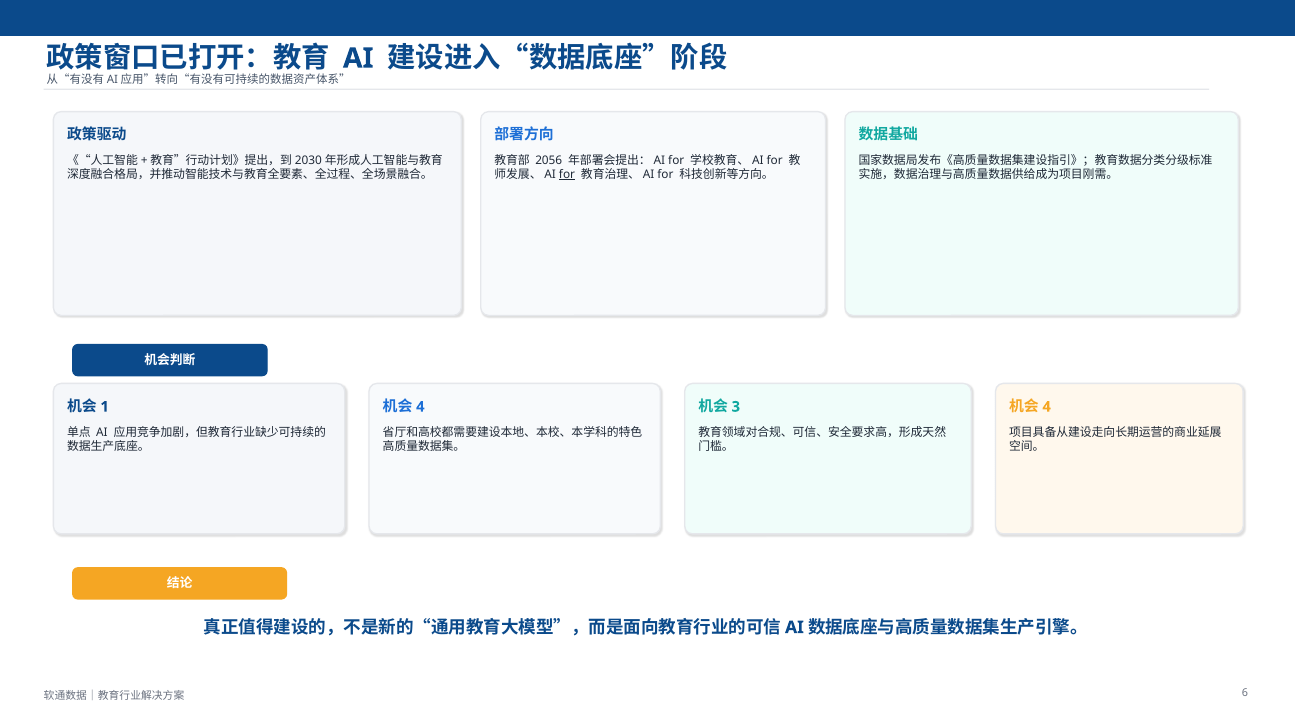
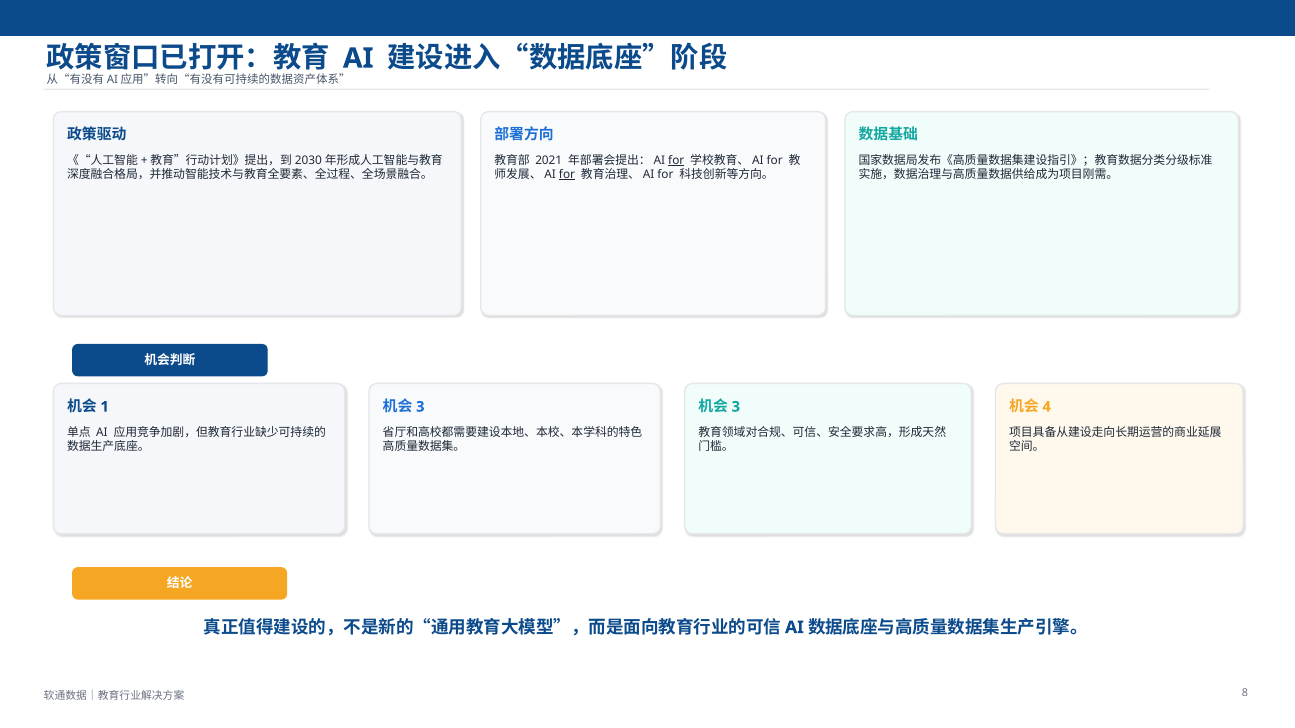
2056: 2056 -> 2021 (549, 160)
for underline: none -> present (676, 160)
4: 4 -> 3 (420, 407)
6: 6 -> 8 (1245, 693)
